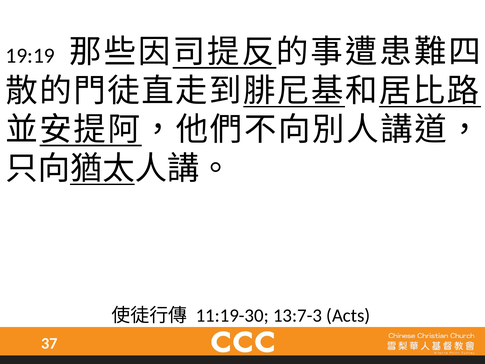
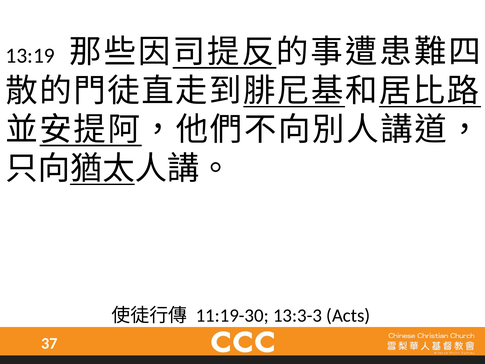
19:19: 19:19 -> 13:19 (30, 56)
13:7-3: 13:7-3 -> 13:3-3 (298, 315)
